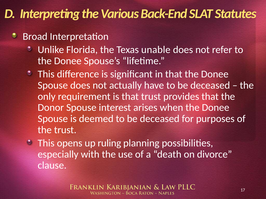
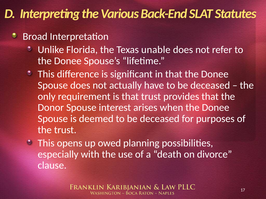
ruling: ruling -> owed (109, 143)
